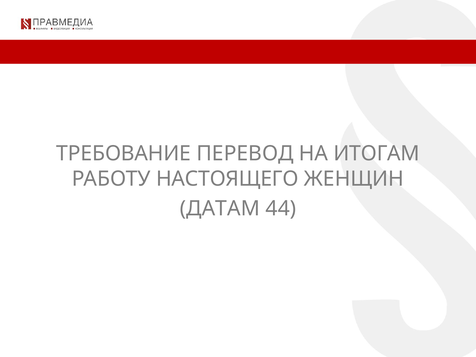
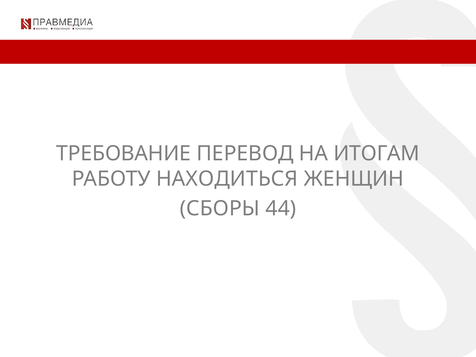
НАСТОЯЩЕГО: НАСТОЯЩЕГО -> НАХОДИТЬСЯ (227, 179)
ДАТАМ: ДАТАМ -> СБОРЫ (220, 209)
